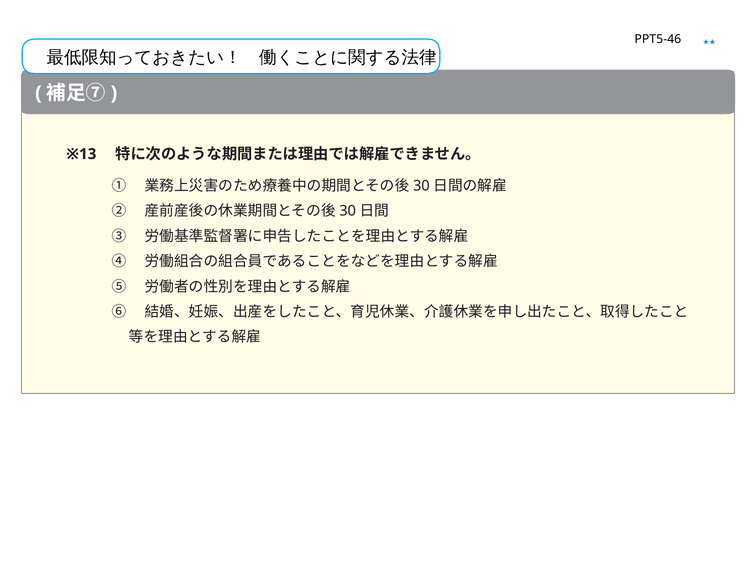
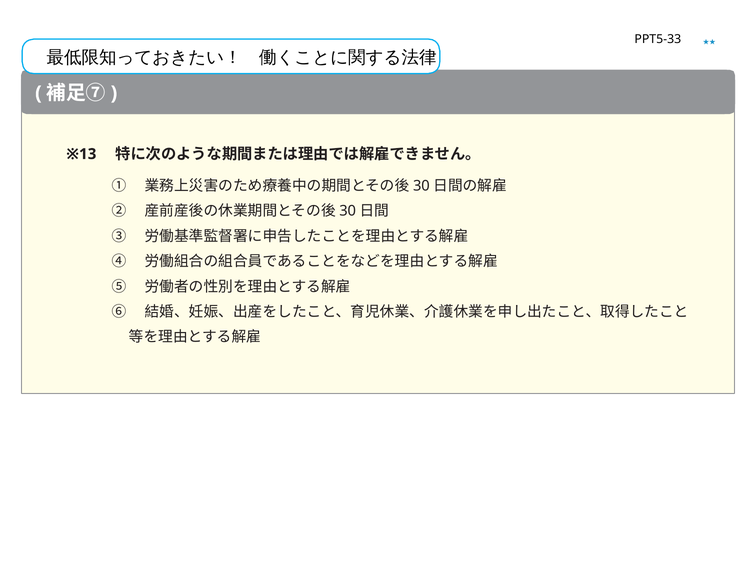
PPT5-46: PPT5-46 -> PPT5-33 (658, 39)
